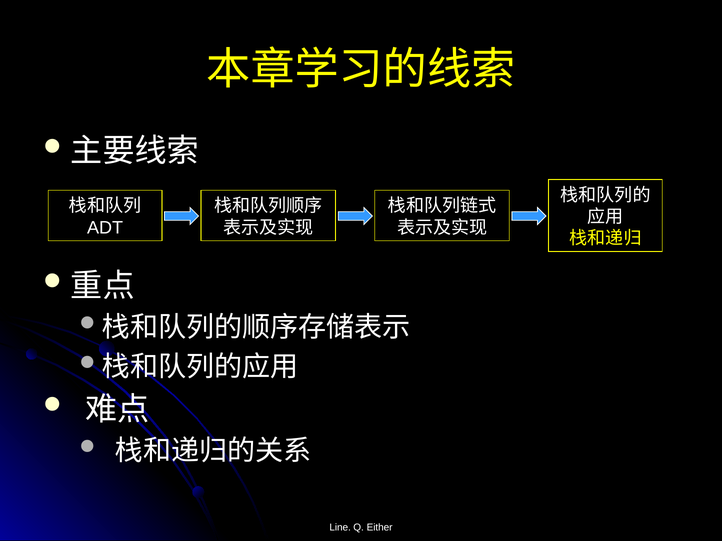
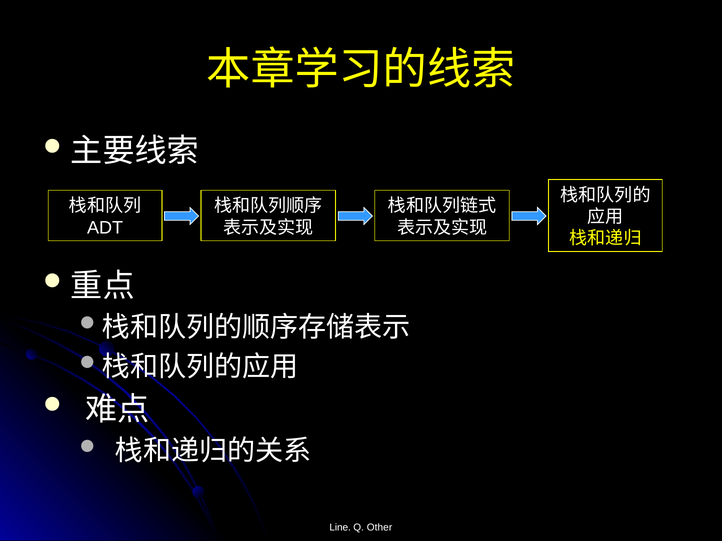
Either: Either -> Other (380, 528)
